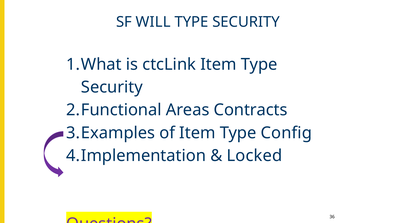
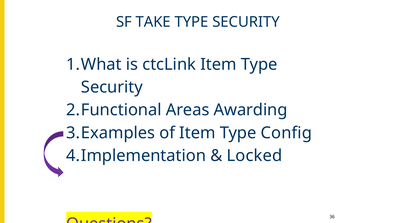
WILL: WILL -> TAKE (153, 22)
Contracts: Contracts -> Awarding (251, 110)
